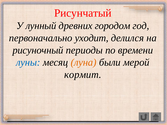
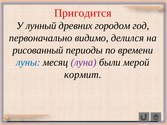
Рисунчатый: Рисунчатый -> Пригодится (83, 13)
уходит: уходит -> видимо (92, 38)
рисуночный: рисуночный -> рисованный (38, 50)
луна colour: orange -> purple (84, 62)
